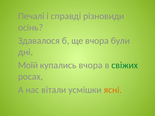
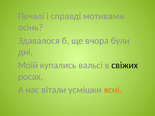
різновиди: різновиди -> мотивами (104, 16)
купались вчора: вчора -> вальсі (91, 65)
свіжих colour: green -> black (125, 65)
